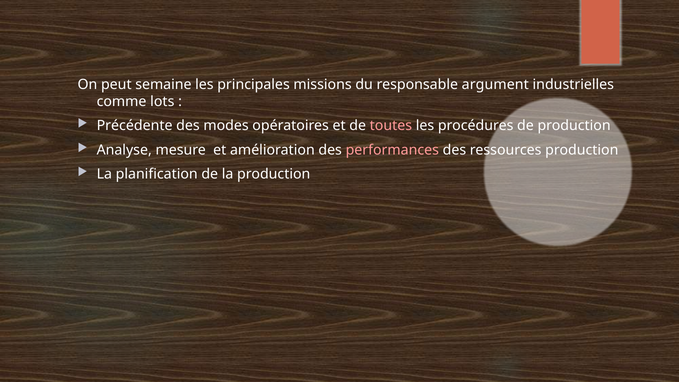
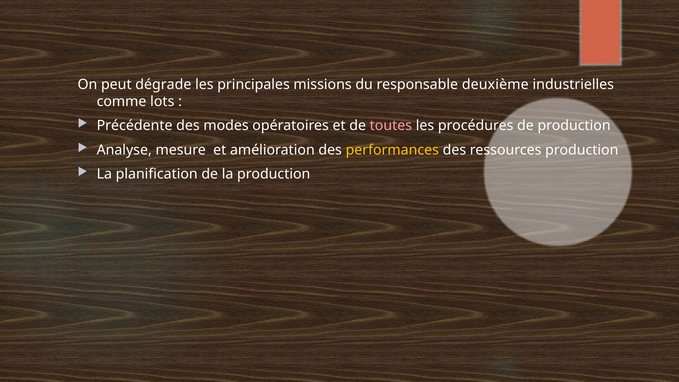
semaine: semaine -> dégrade (163, 85)
argument: argument -> deuxième (495, 85)
performances colour: pink -> yellow (392, 150)
